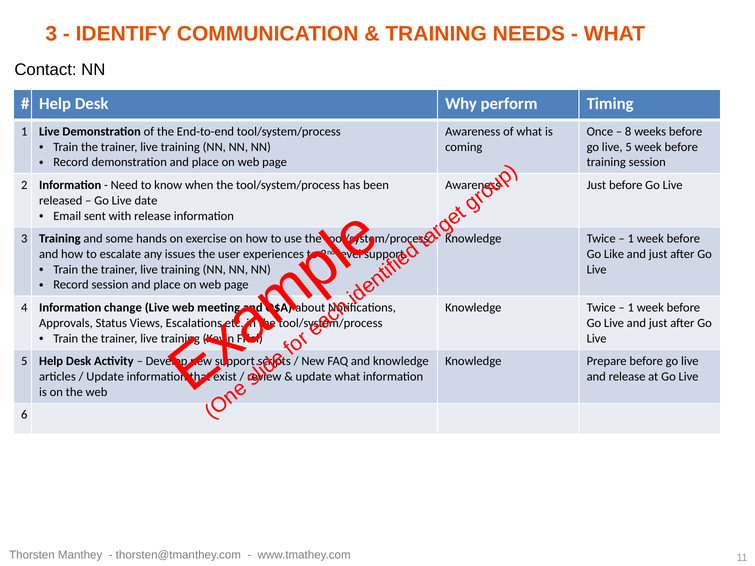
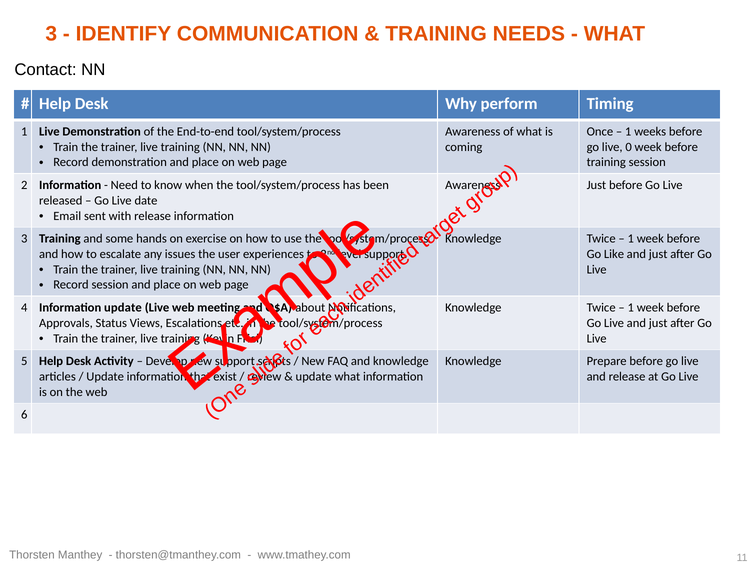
8: 8 -> 1 (628, 132)
5: 5 -> 0 (629, 147)
Information change: change -> update (123, 308)
